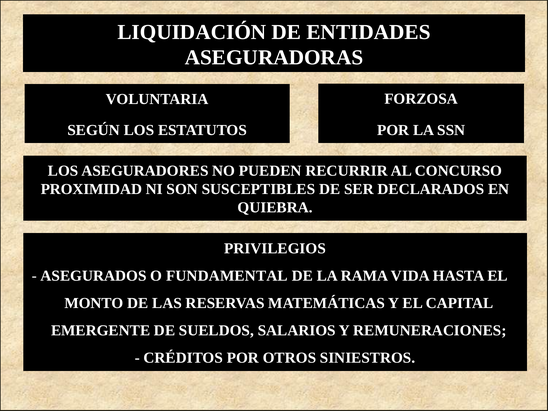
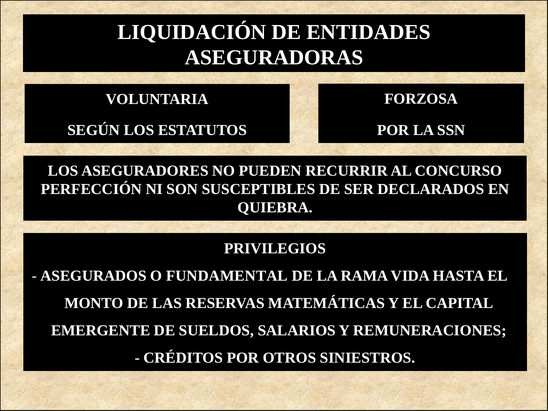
PROXIMIDAD: PROXIMIDAD -> PERFECCIÓN (91, 189)
